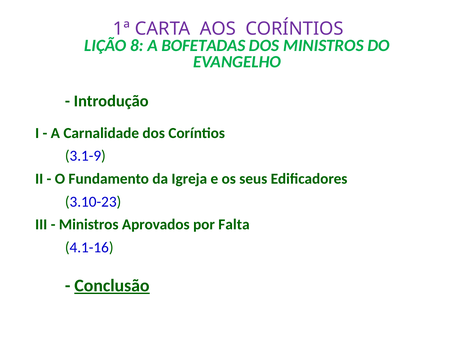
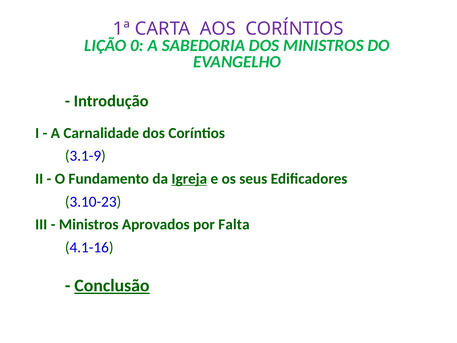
8: 8 -> 0 (137, 45)
BOFETADAS: BOFETADAS -> SABEDORIA (203, 45)
Igreja underline: none -> present (189, 179)
